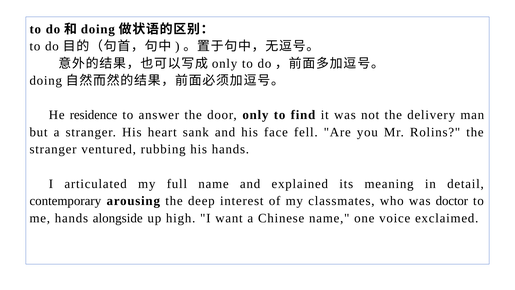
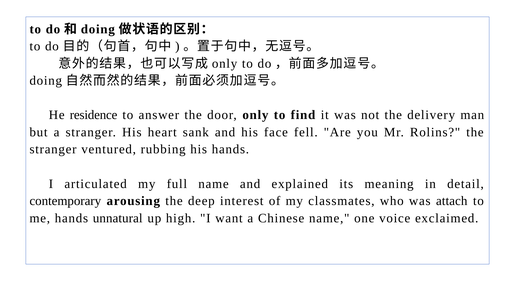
doctor: doctor -> attach (452, 201)
alongside: alongside -> unnatural (118, 218)
